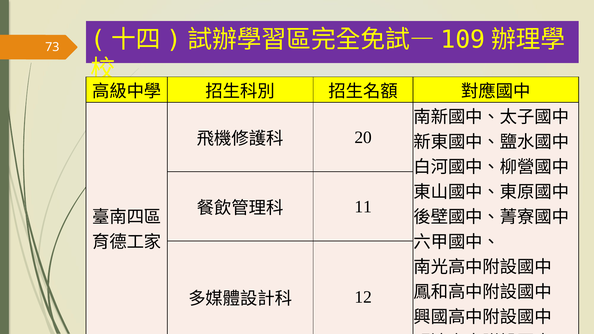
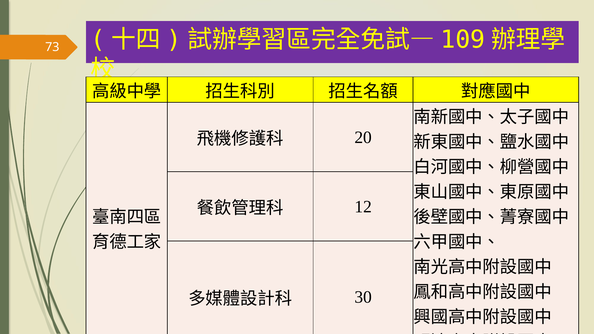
11: 11 -> 12 (363, 207)
12: 12 -> 30 (363, 297)
